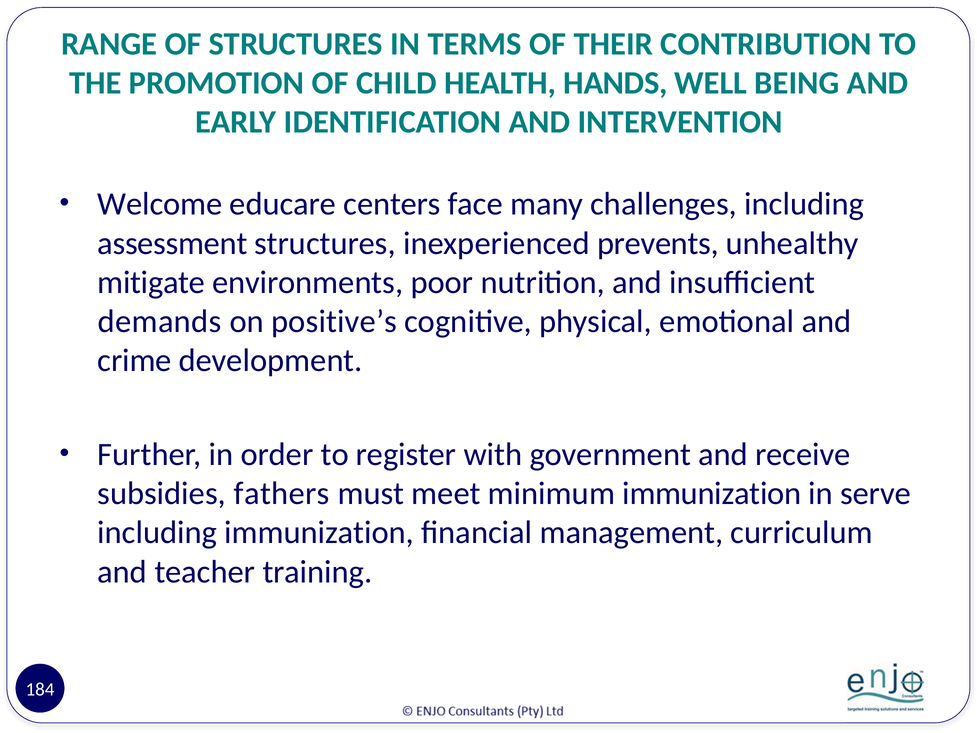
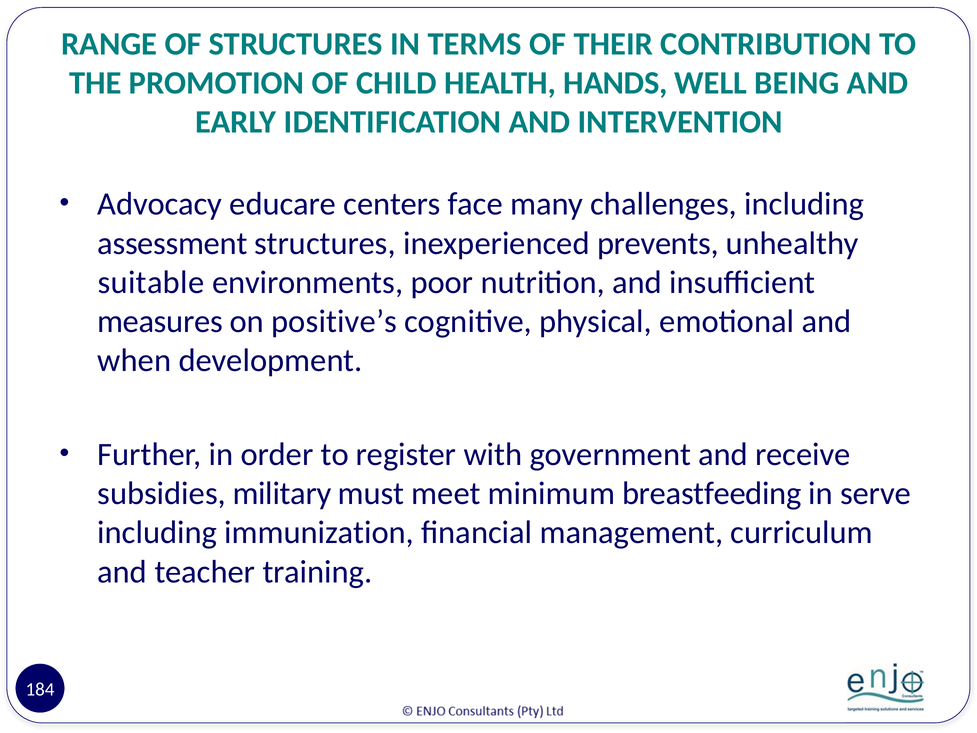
Welcome: Welcome -> Advocacy (160, 204)
mitigate: mitigate -> suitable (151, 282)
demands: demands -> measures (160, 321)
crime: crime -> when (134, 360)
fathers: fathers -> military (282, 493)
minimum immunization: immunization -> breastfeeding (712, 493)
